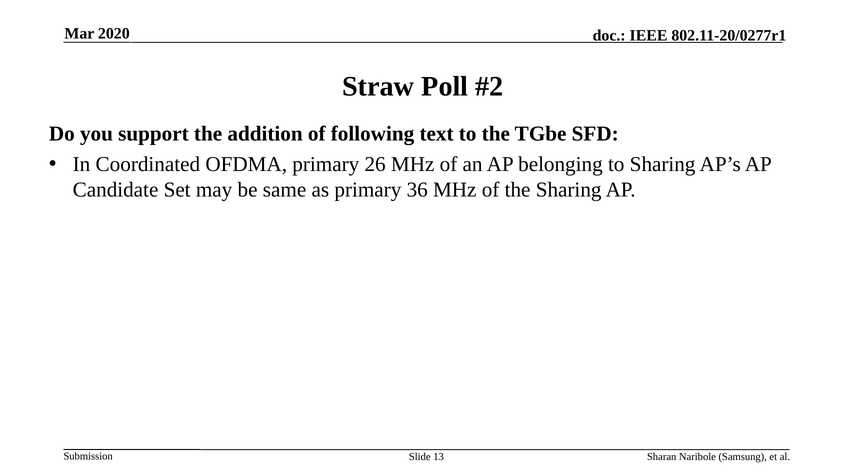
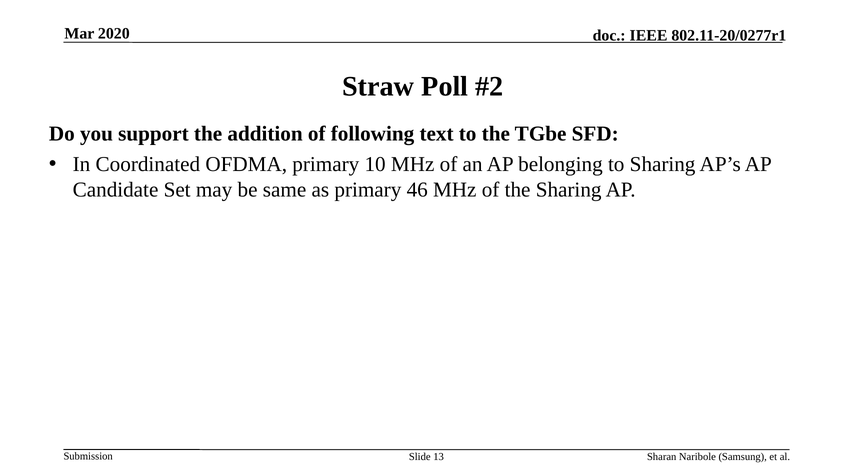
26: 26 -> 10 (375, 164)
36: 36 -> 46 (417, 190)
